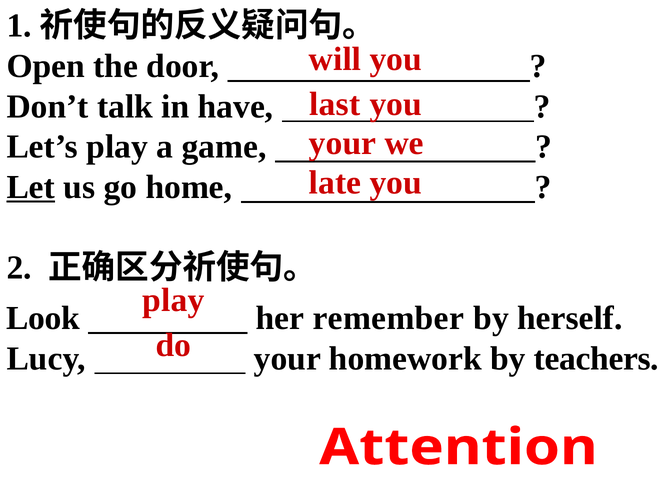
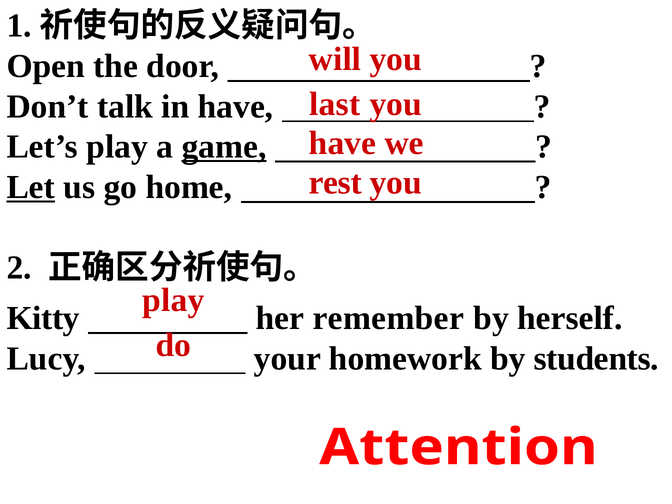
your: your -> have (343, 143)
game underline: none -> present (224, 147)
late: late -> rest (335, 183)
Look: Look -> Kitty (43, 318)
teachers: teachers -> students (596, 358)
